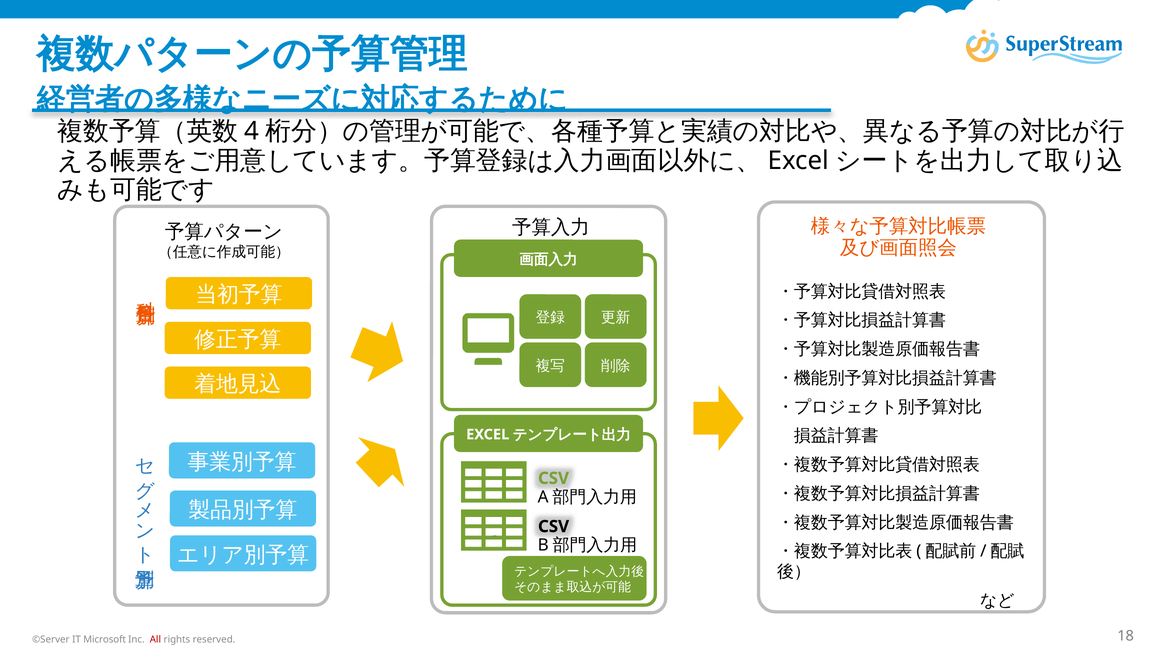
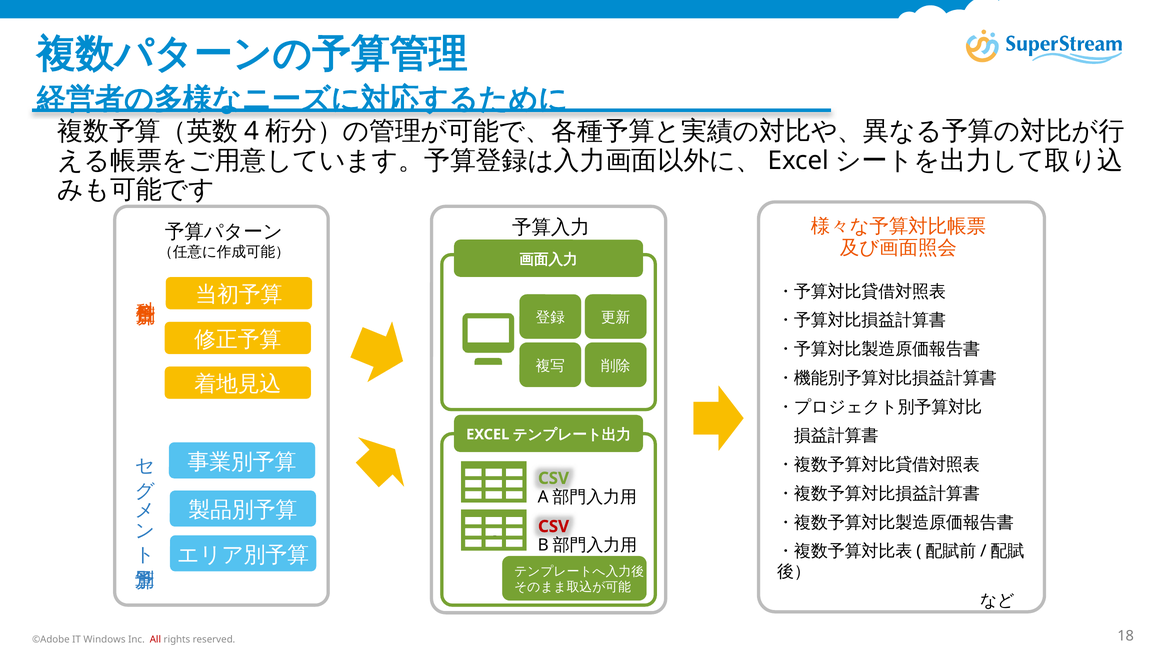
CSV colour: black -> red (554, 526)
©Server: ©Server -> ©Adobe (51, 639)
Microsoft: Microsoft -> Windows (105, 639)
